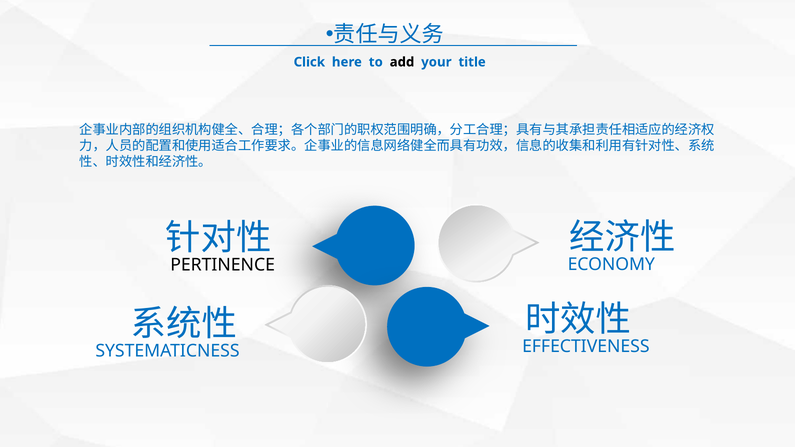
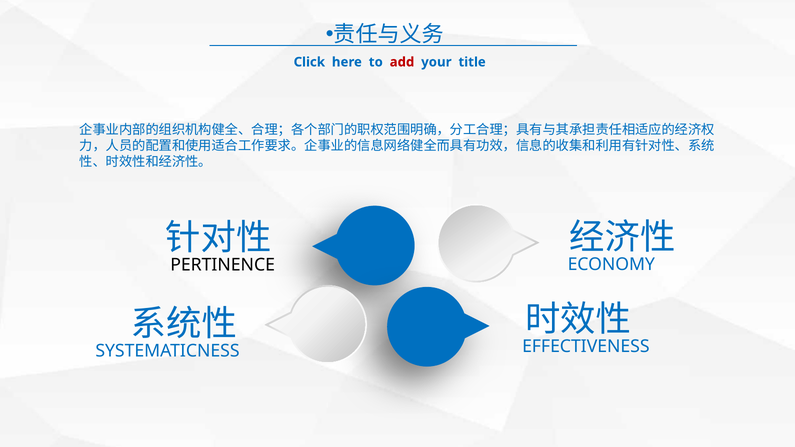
add colour: black -> red (402, 62)
